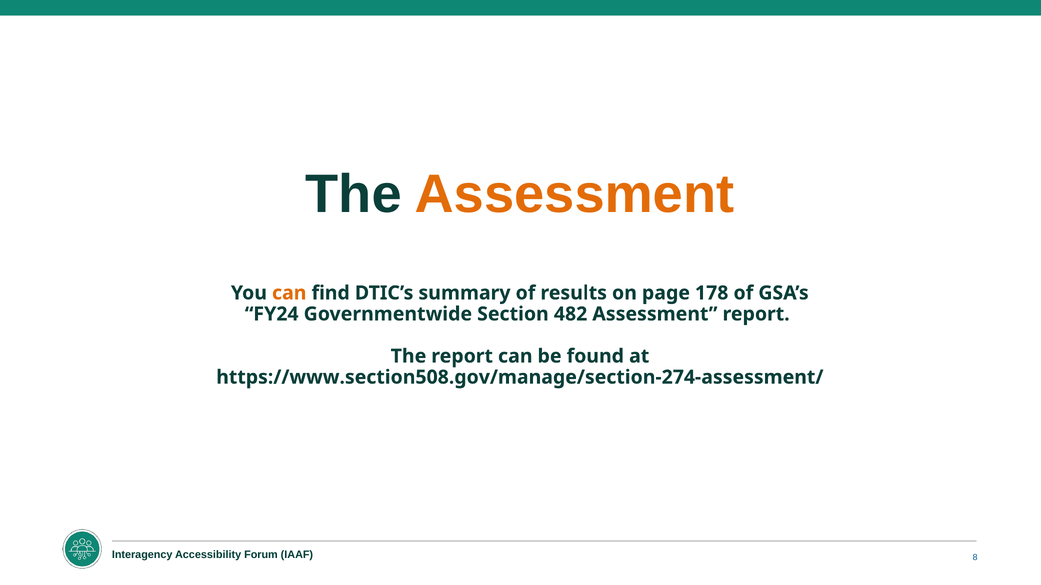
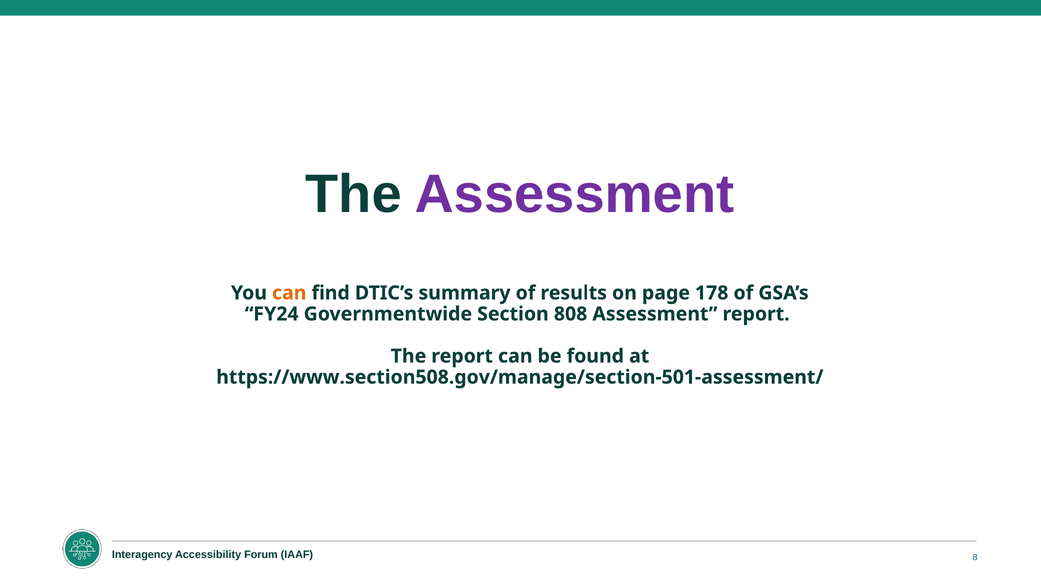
Assessment colour: orange -> purple (574, 195)
482: 482 -> 808 (571, 314)
https://www.section508.gov/manage/section-274-assessment/: https://www.section508.gov/manage/section-274-assessment/ -> https://www.section508.gov/manage/section-501-assessment/ (520, 378)
